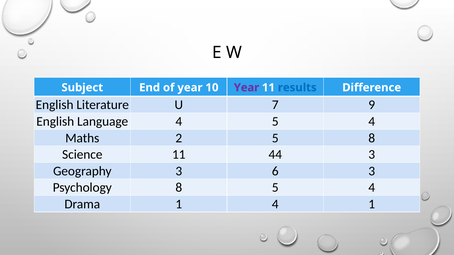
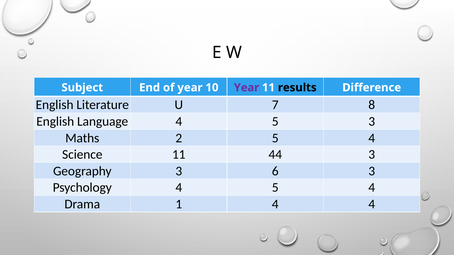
results colour: blue -> black (297, 88)
9: 9 -> 8 (372, 105)
4 5 4: 4 -> 3 (372, 122)
2 5 8: 8 -> 4 (372, 138)
Psychology 8: 8 -> 4 (179, 188)
4 1: 1 -> 4 (372, 204)
